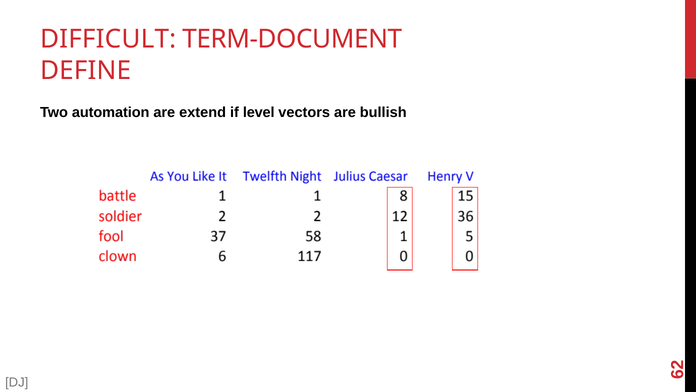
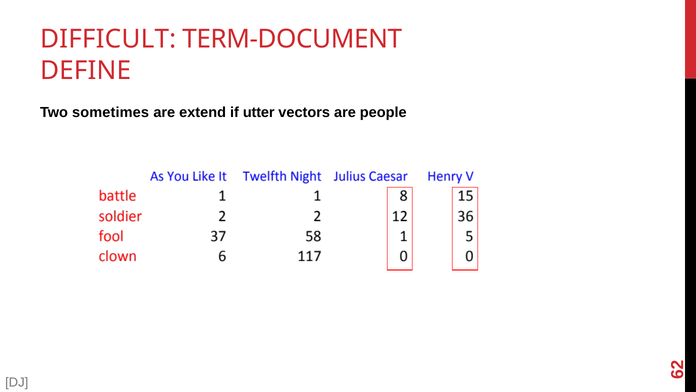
automation: automation -> sometimes (111, 112)
level: level -> utter (259, 112)
bullish: bullish -> people (383, 112)
